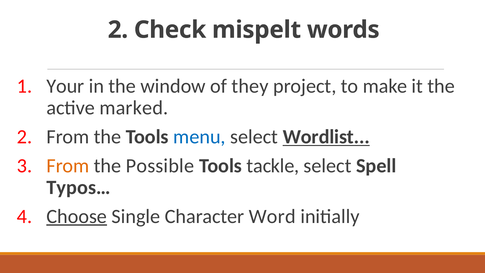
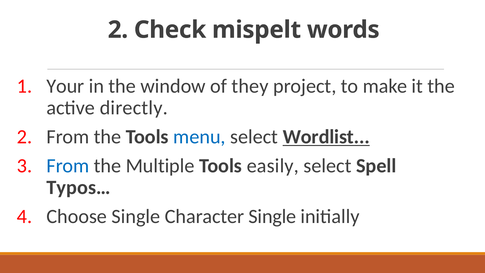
marked: marked -> directly (134, 108)
From colour: orange -> blue (68, 166)
Possible: Possible -> Multiple (160, 166)
tackle: tackle -> easily (273, 166)
Choose underline: present -> none (77, 216)
Character Word: Word -> Single (272, 216)
